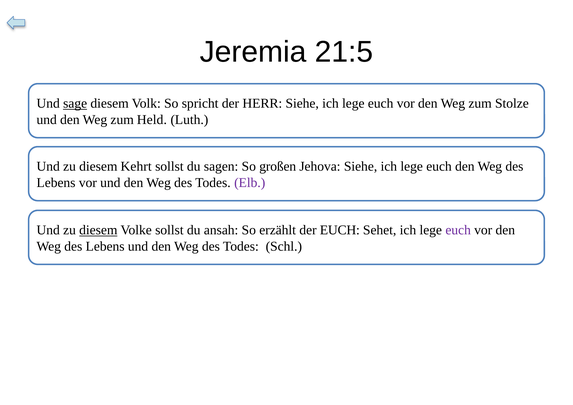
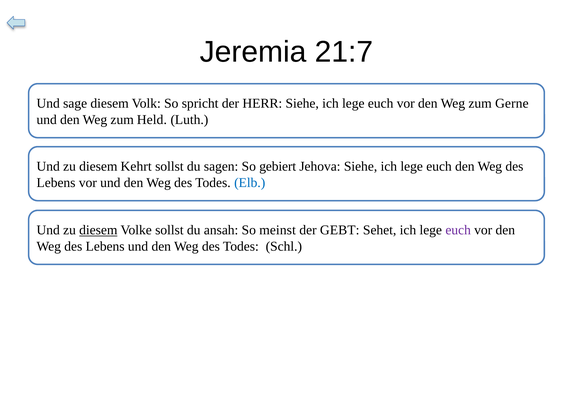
21:5: 21:5 -> 21:7 (344, 52)
sage underline: present -> none (75, 104)
Stolze: Stolze -> Gerne (512, 104)
großen: großen -> gebiert (278, 167)
Elb colour: purple -> blue (250, 183)
erzählt: erzählt -> meinst (278, 230)
der EUCH: EUCH -> GEBT (340, 230)
